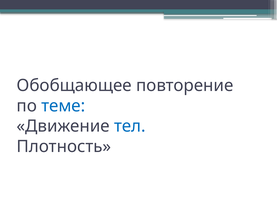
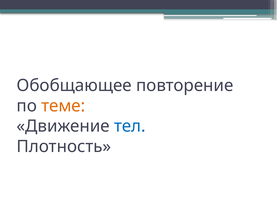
теме colour: blue -> orange (63, 106)
